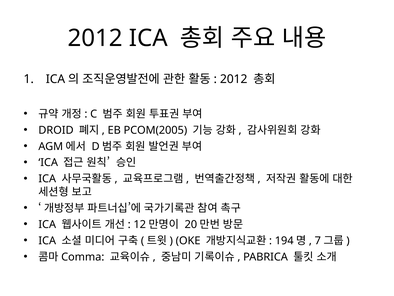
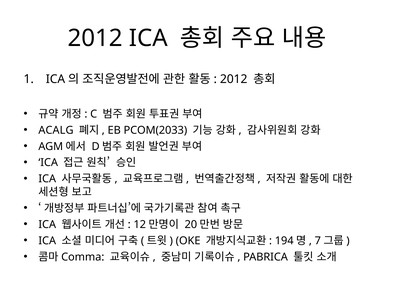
DROID: DROID -> ACALG (56, 130)
PCOM(2005: PCOM(2005 -> PCOM(2033 (155, 130)
